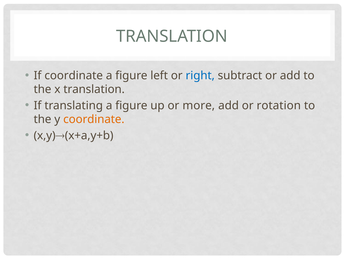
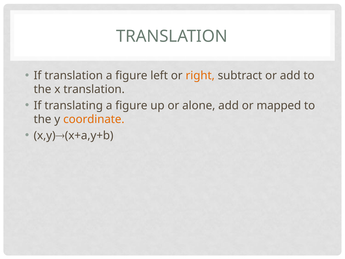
If coordinate: coordinate -> translation (74, 76)
right colour: blue -> orange (200, 76)
more: more -> alone (199, 105)
rotation: rotation -> mapped (279, 105)
